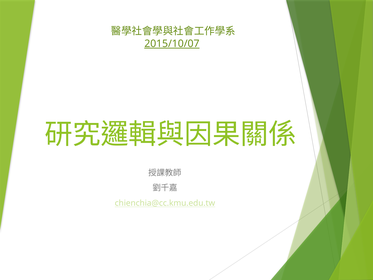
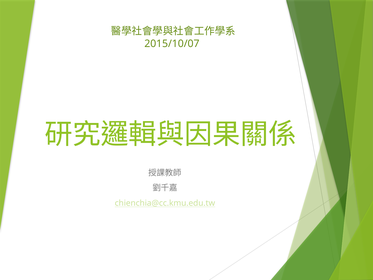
2015/10/07 underline: present -> none (172, 44)
